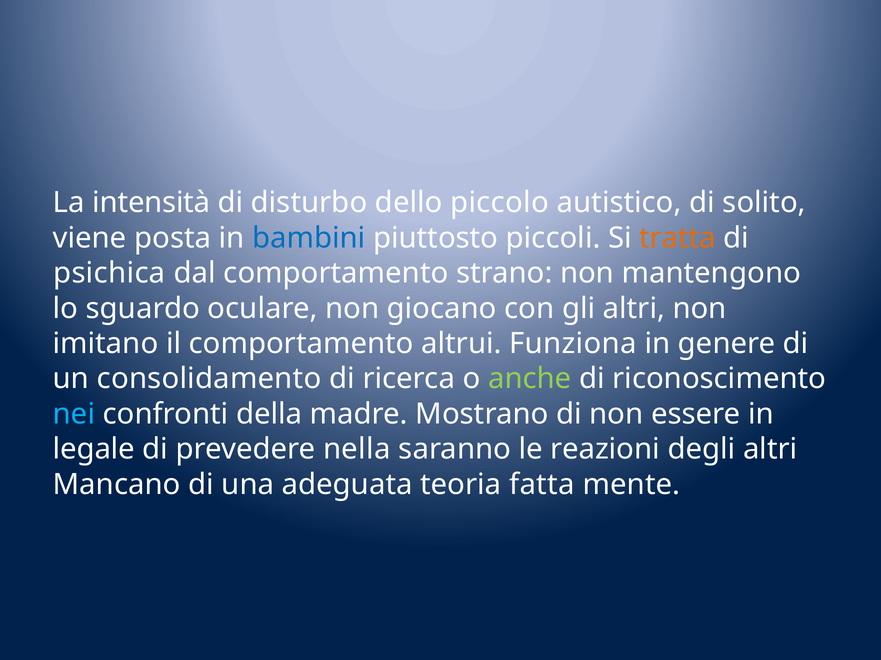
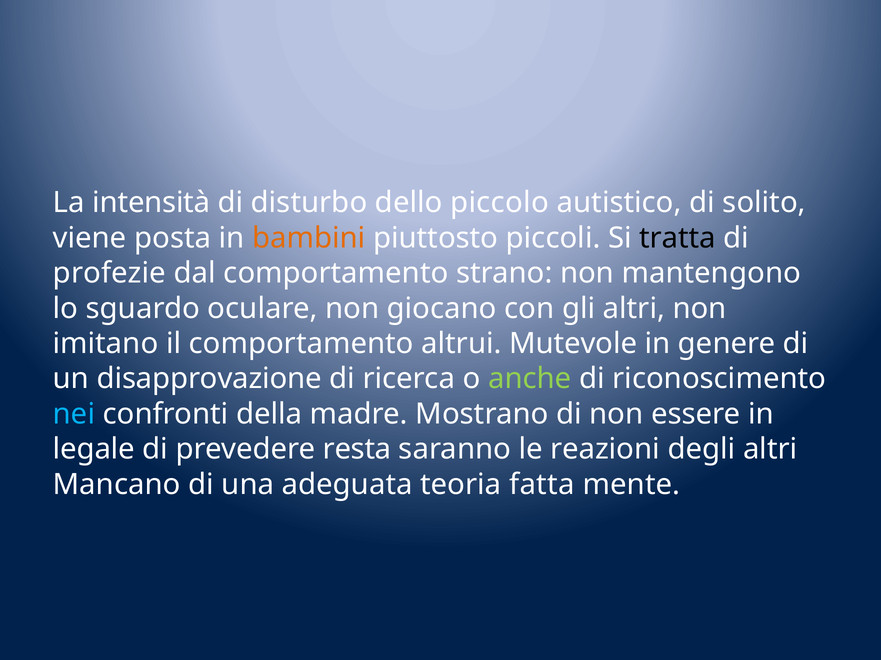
bambini colour: blue -> orange (309, 238)
tratta colour: orange -> black (678, 238)
psichica: psichica -> profezie (109, 274)
Funziona: Funziona -> Mutevole (573, 344)
consolidamento: consolidamento -> disapprovazione (209, 379)
nella: nella -> resta (357, 450)
